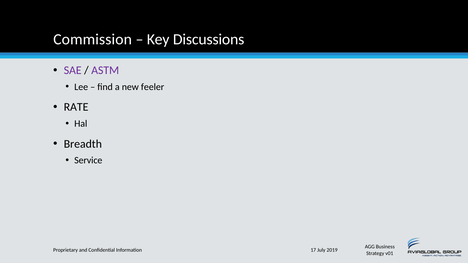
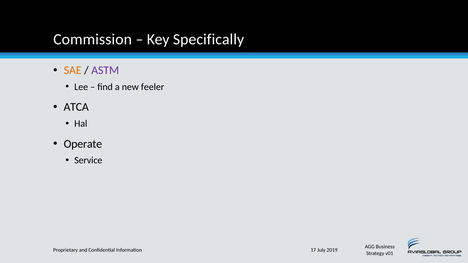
Discussions: Discussions -> Specifically (209, 39)
SAE colour: purple -> orange (73, 70)
RATE: RATE -> ATCA (76, 107)
Breadth: Breadth -> Operate (83, 144)
